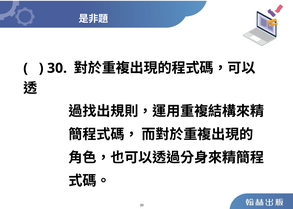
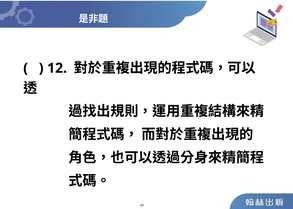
30: 30 -> 12 (57, 68)
